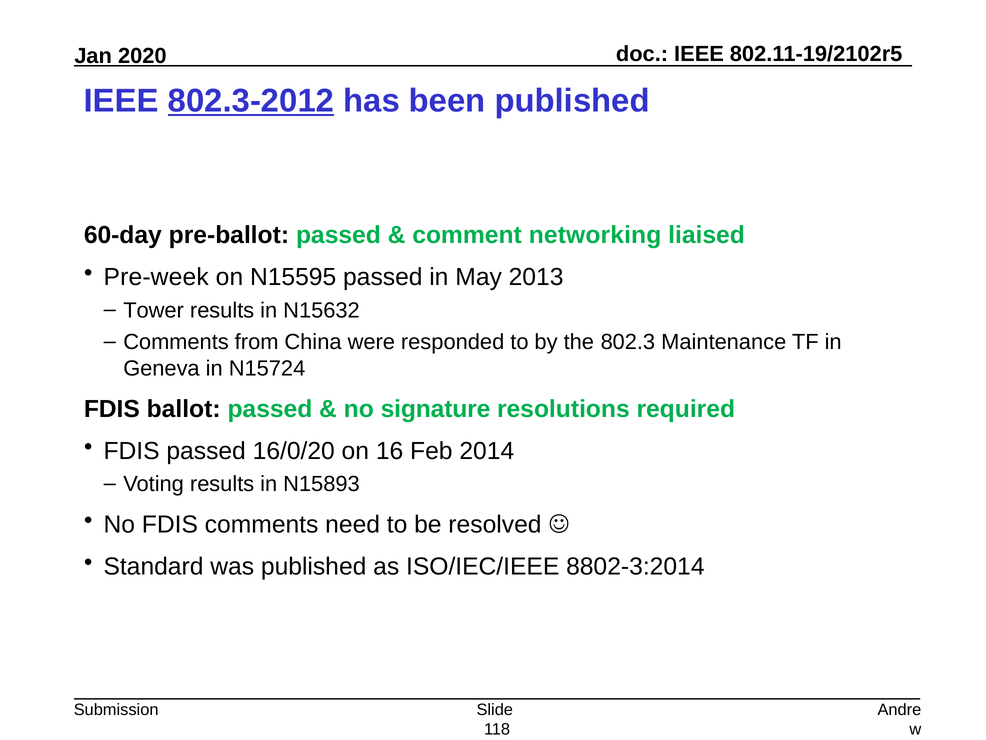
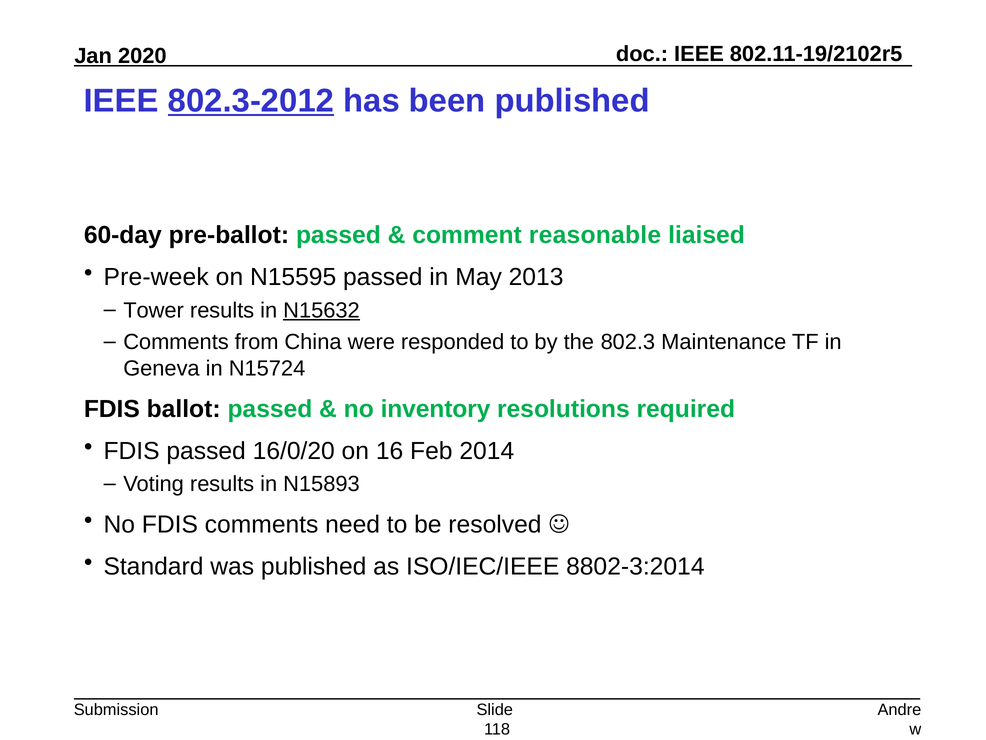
networking: networking -> reasonable (595, 235)
N15632 underline: none -> present (322, 310)
signature: signature -> inventory (436, 409)
